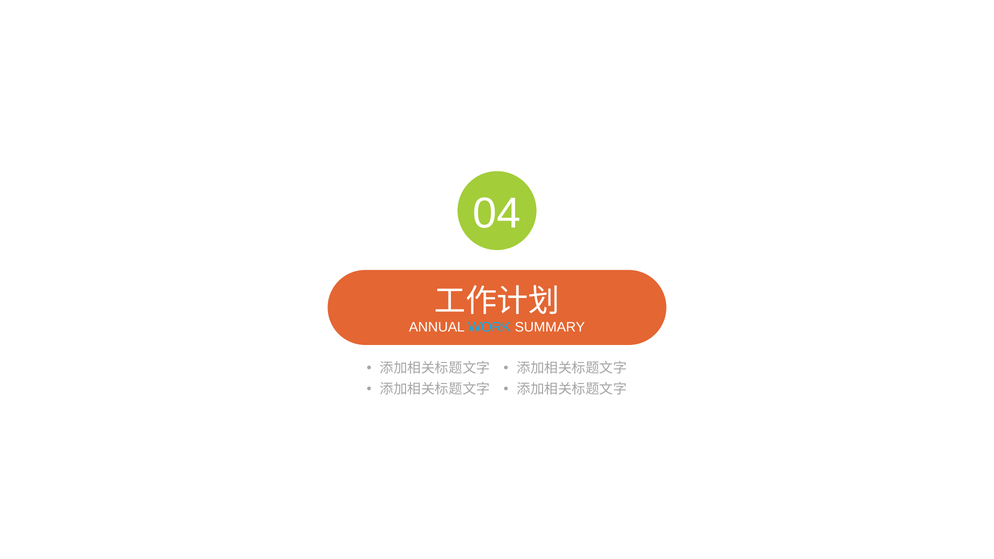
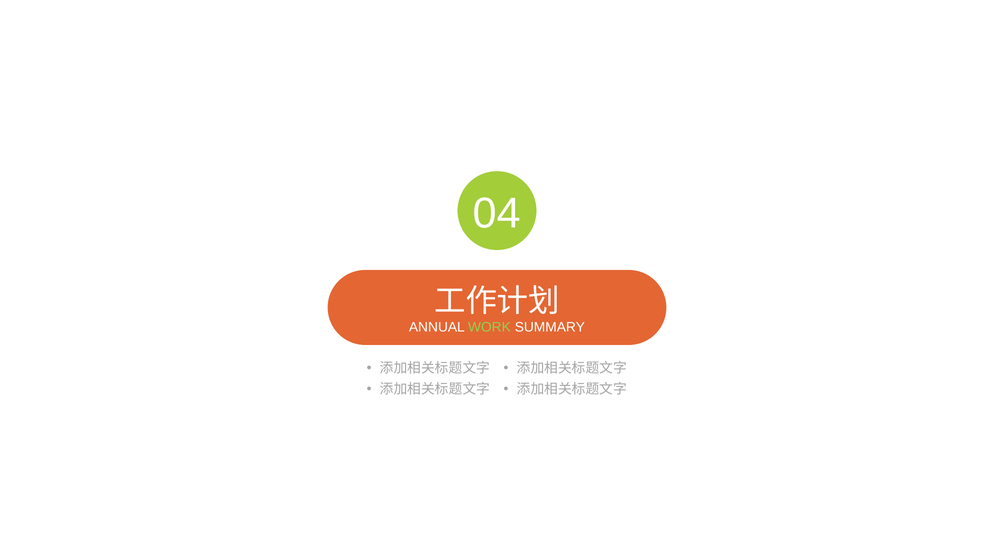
WORK colour: light blue -> light green (489, 327)
